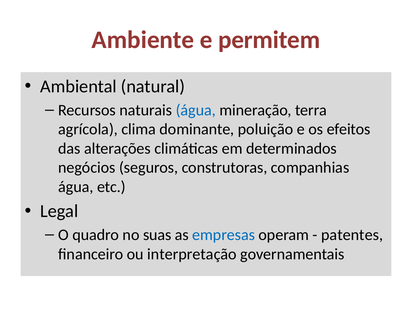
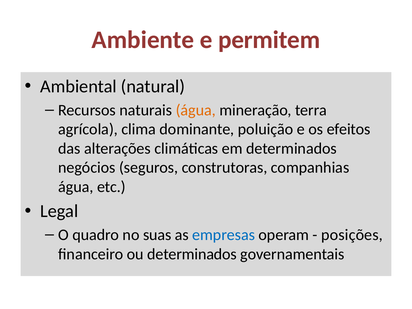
água colour: blue -> orange (196, 110)
patentes: patentes -> posições (352, 235)
ou interpretação: interpretação -> determinados (192, 254)
